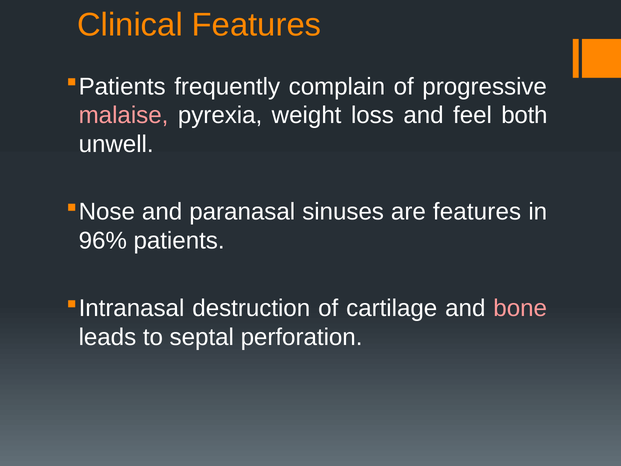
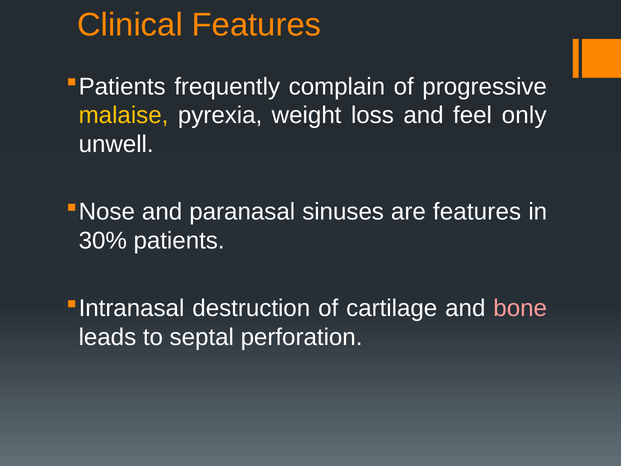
malaise colour: pink -> yellow (123, 115)
both: both -> only (524, 115)
96%: 96% -> 30% (103, 241)
